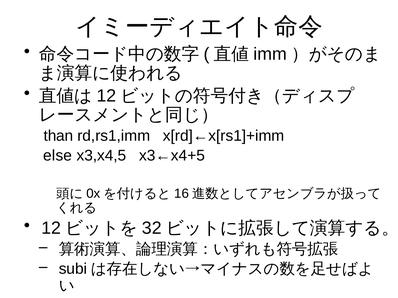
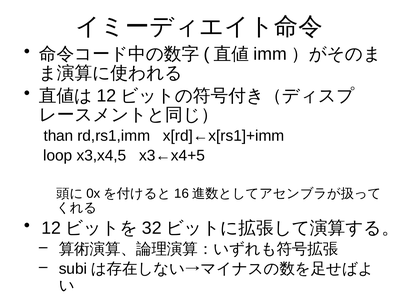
else: else -> loop (58, 156)
